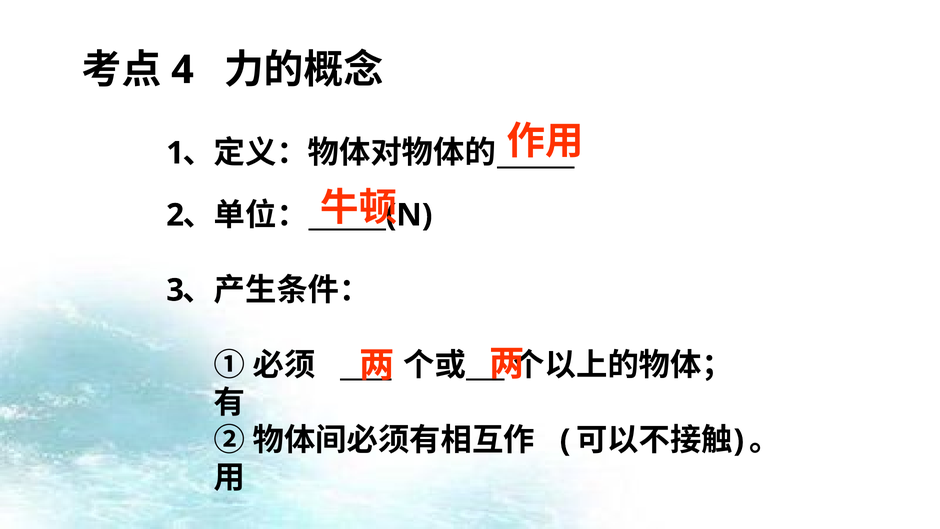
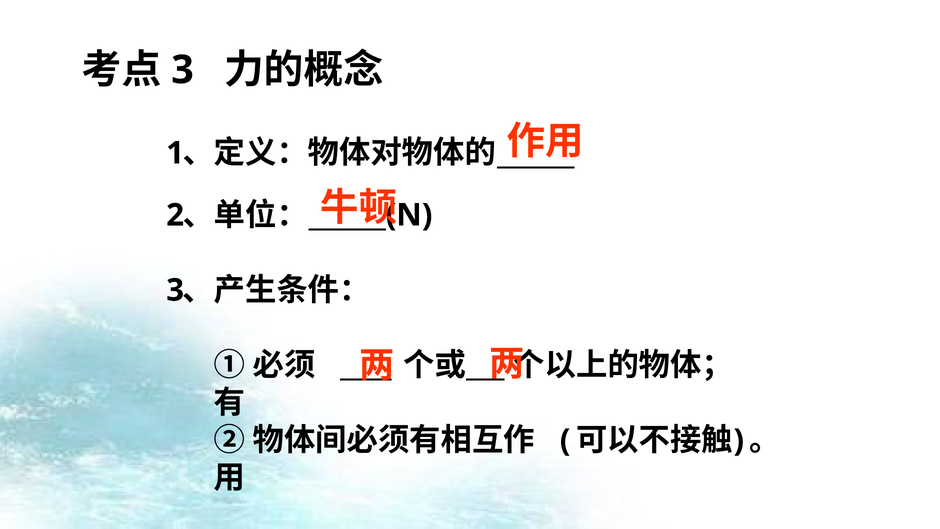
4: 4 -> 3 (183, 70)
